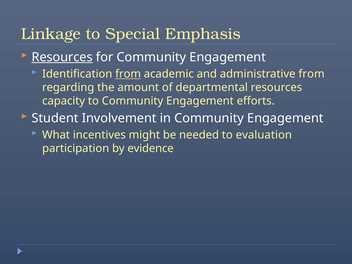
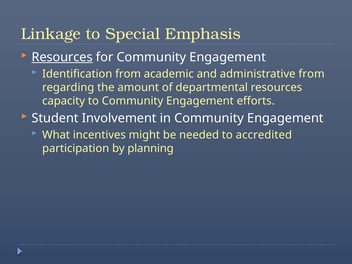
from underline: present -> none (128, 74)
evaluation: evaluation -> accredited (264, 135)
evidence: evidence -> planning (151, 148)
